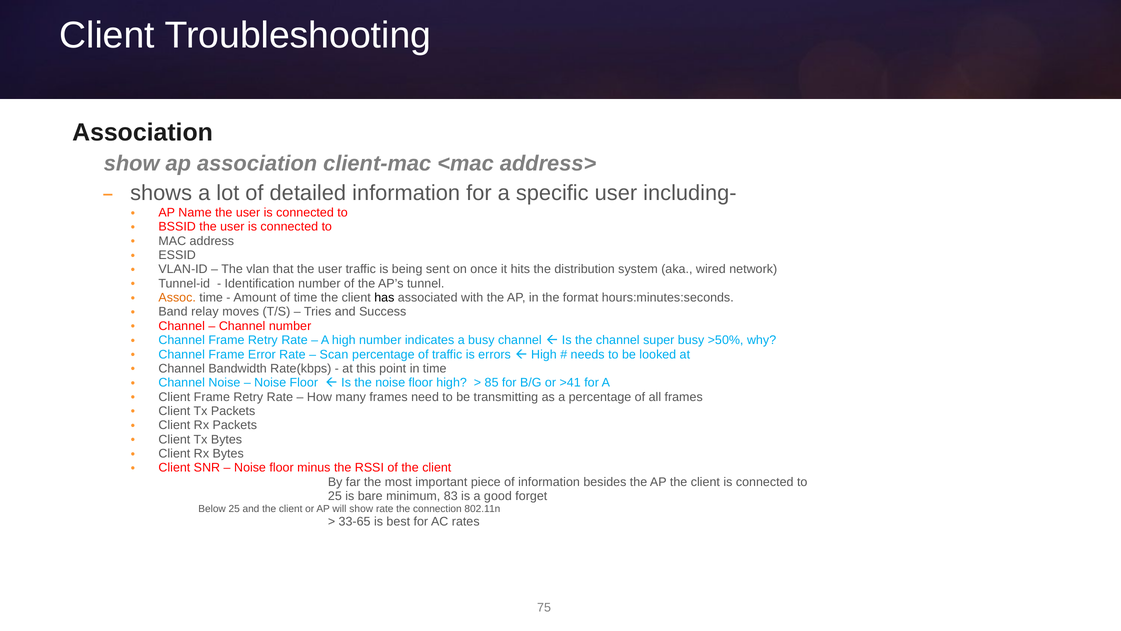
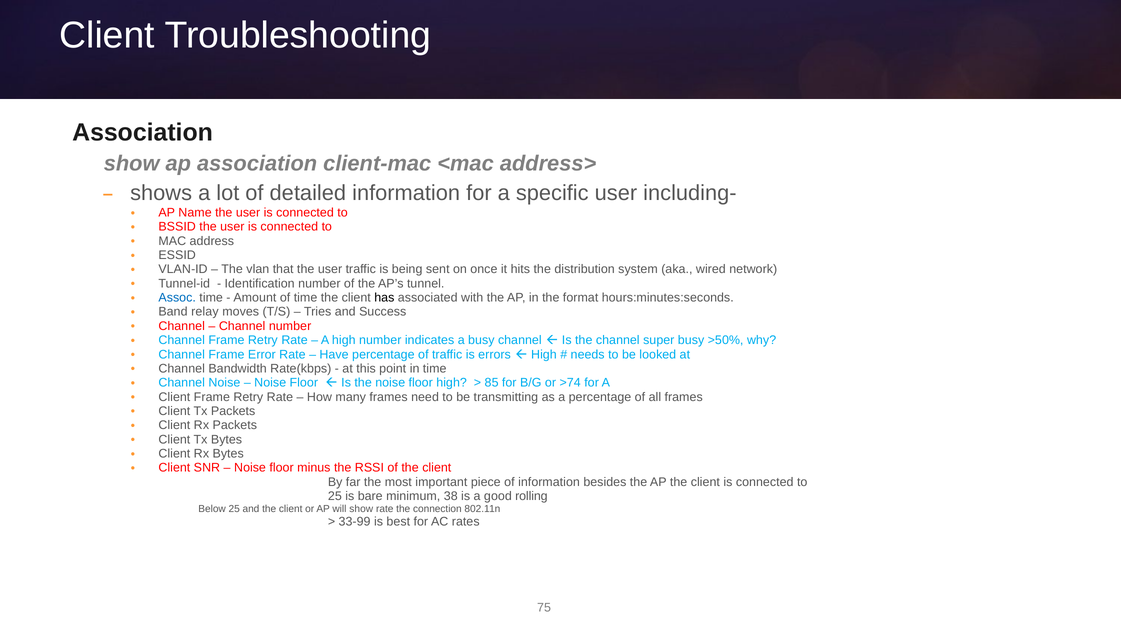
Assoc colour: orange -> blue (177, 298)
Scan: Scan -> Have (334, 354)
>41: >41 -> >74 (570, 383)
83: 83 -> 38 (451, 496)
forget: forget -> rolling (531, 496)
33-65: 33-65 -> 33-99 (355, 522)
